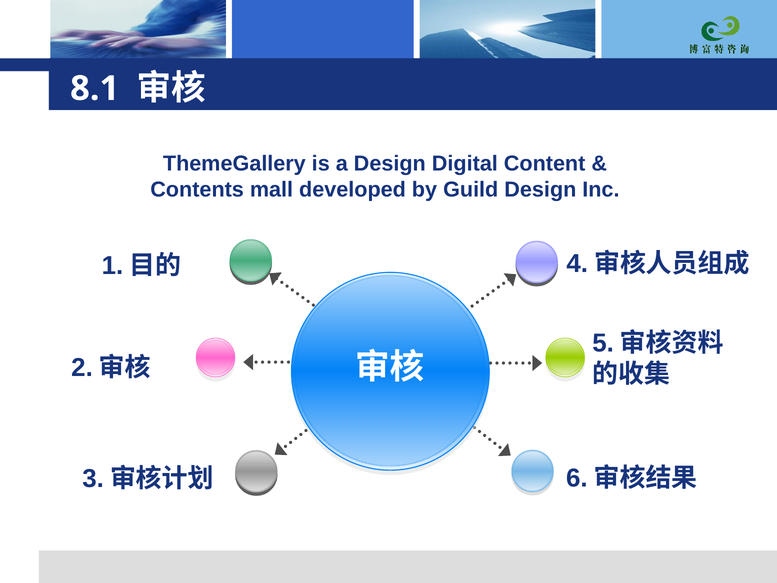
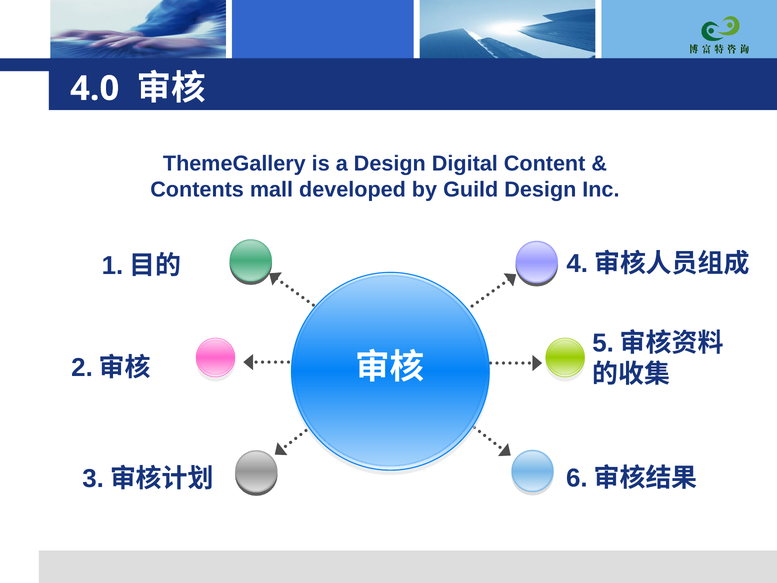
8.1: 8.1 -> 4.0 (95, 89)
